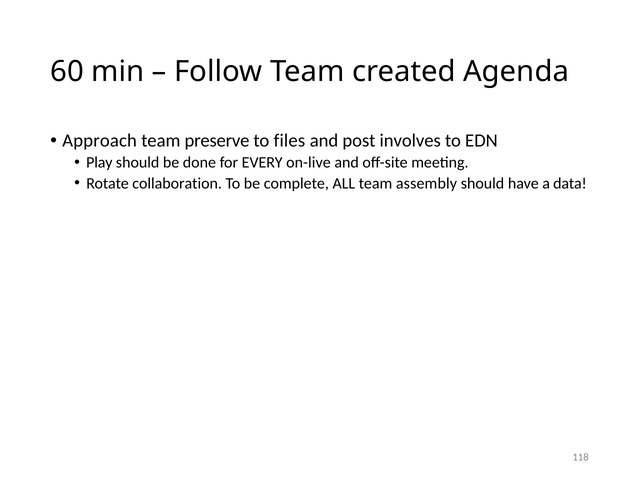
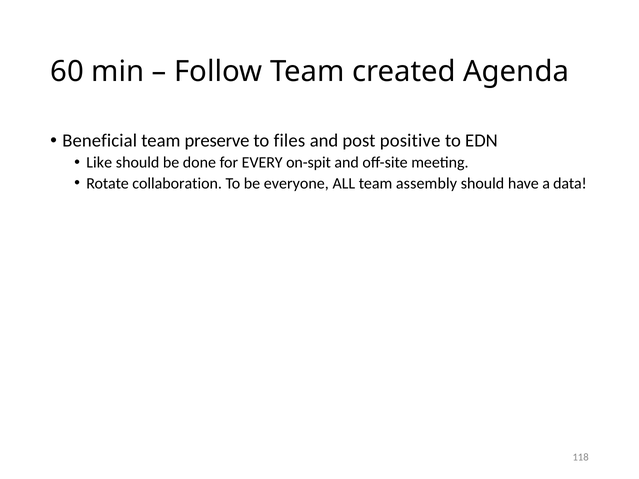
Approach: Approach -> Beneficial (100, 141)
involves: involves -> positive (410, 141)
Play: Play -> Like (99, 163)
on-live: on-live -> on-spit (309, 163)
complete: complete -> everyone (296, 183)
